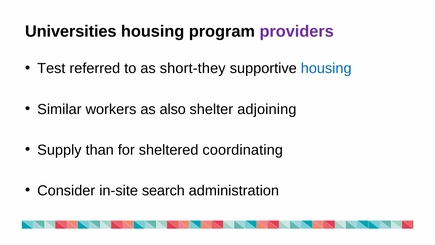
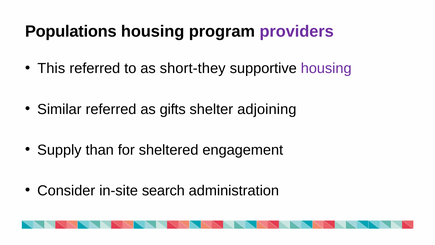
Universities: Universities -> Populations (71, 31)
Test: Test -> This (51, 68)
housing colour: blue -> purple (326, 68)
Similar workers: workers -> referred (111, 109)
also: also -> gifts (173, 109)
coordinating: coordinating -> engagement (243, 150)
